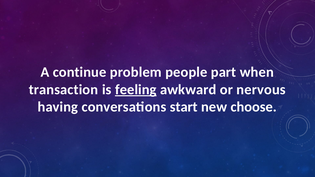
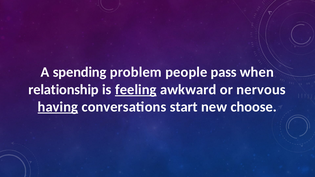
continue: continue -> spending (80, 72)
part: part -> pass (224, 72)
transaction: transaction -> relationship (64, 90)
having underline: none -> present (58, 107)
